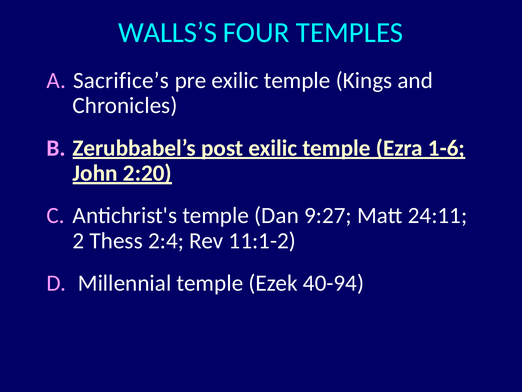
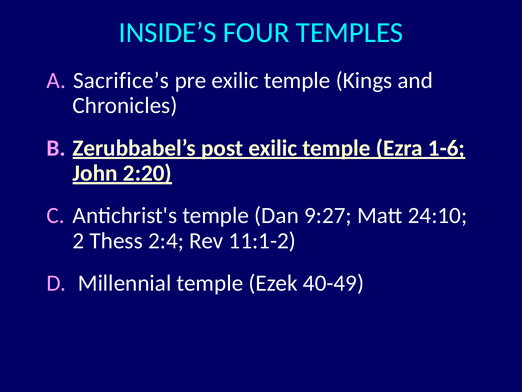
WALLS’S: WALLS’S -> INSIDE’S (168, 32)
24:11: 24:11 -> 24:10 (438, 215)
40-94: 40-94 -> 40-49 (333, 283)
